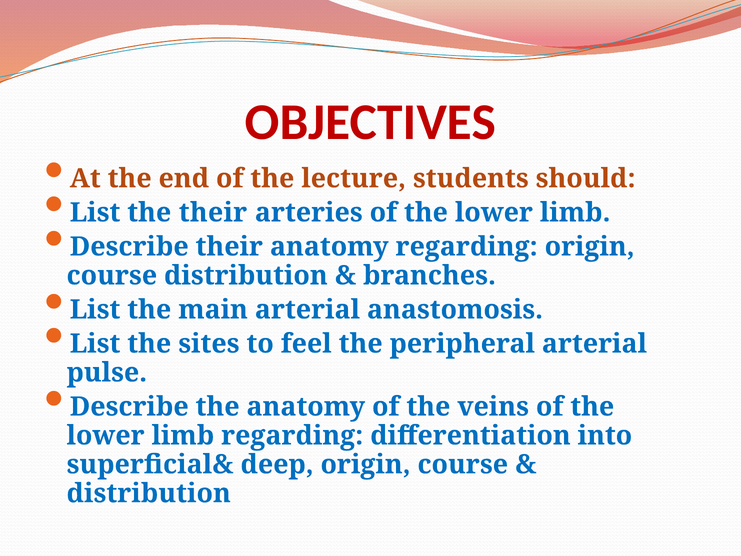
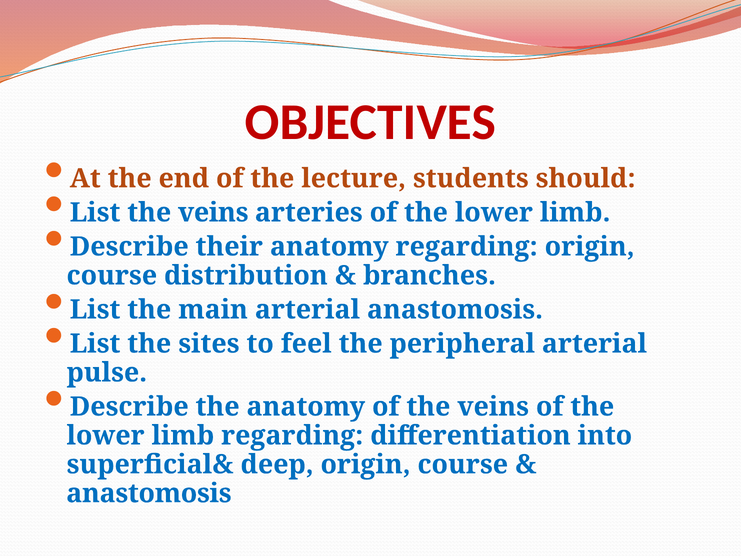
List the their: their -> veins (213, 212)
distribution: distribution -> anastomosis (149, 493)
